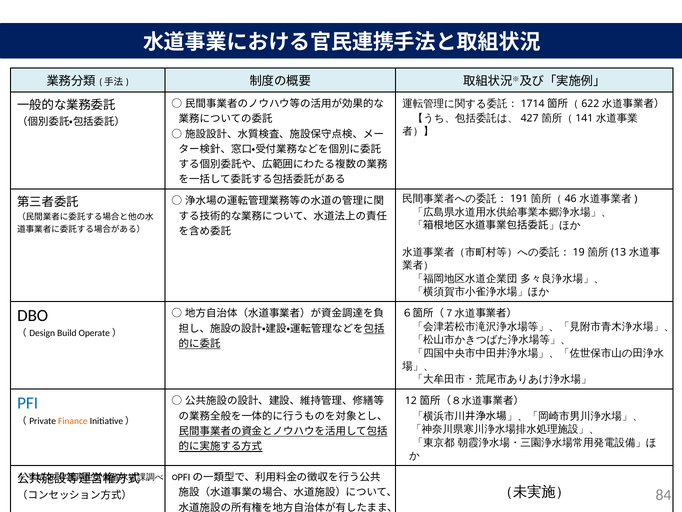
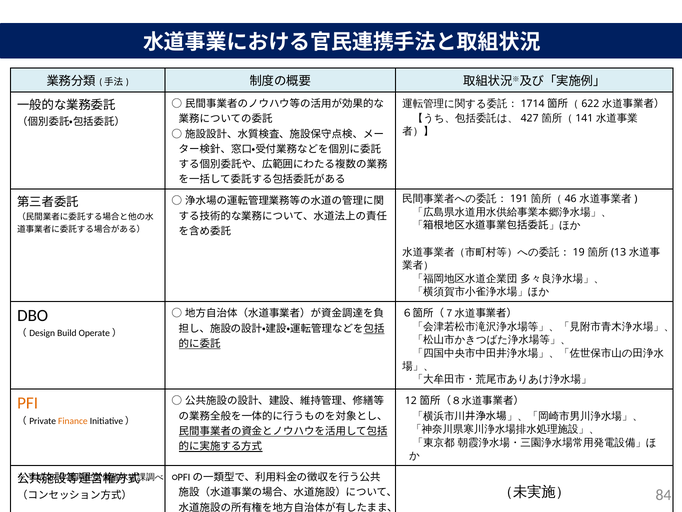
PFI colour: blue -> orange (28, 403)
